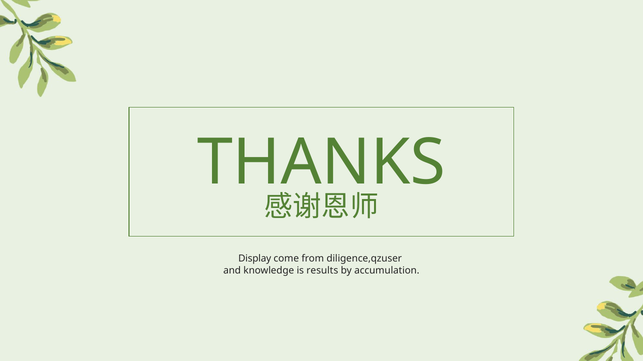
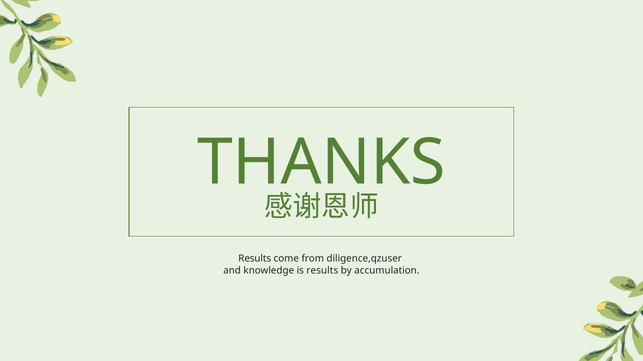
Display: Display -> Results (255, 259)
